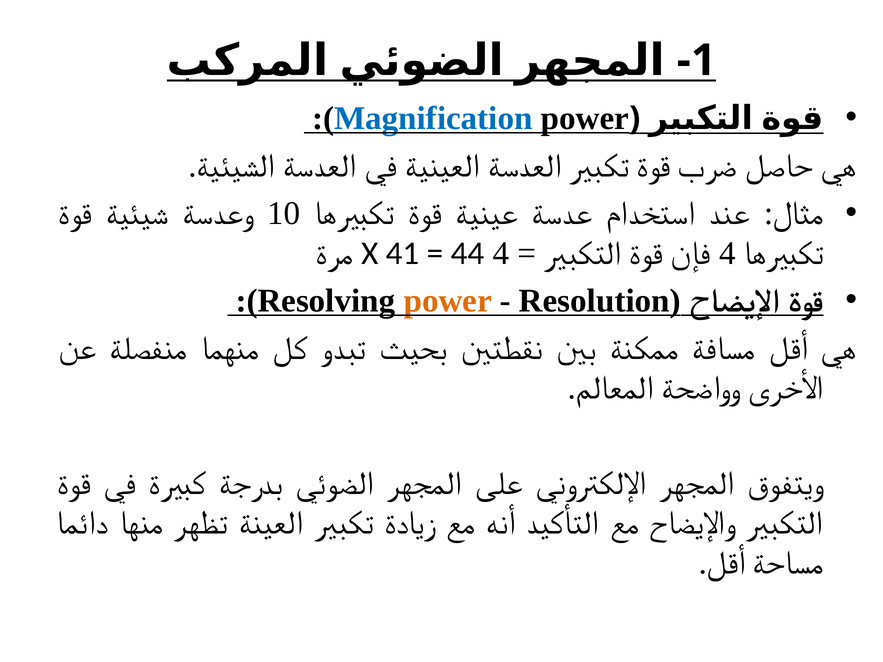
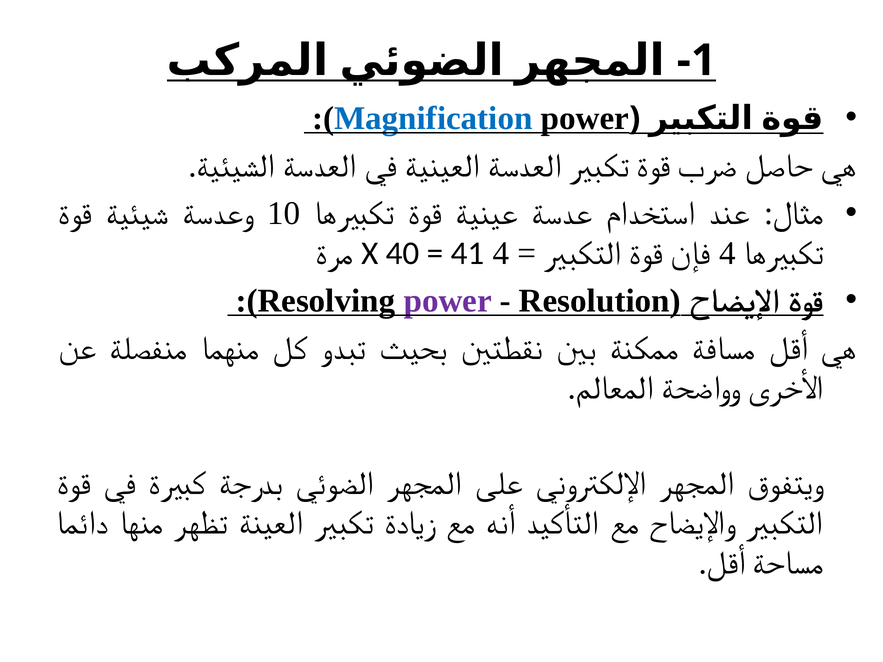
41: 41 -> 40 (402, 253)
44: 44 -> 41 (467, 253)
power colour: orange -> purple (448, 301)
